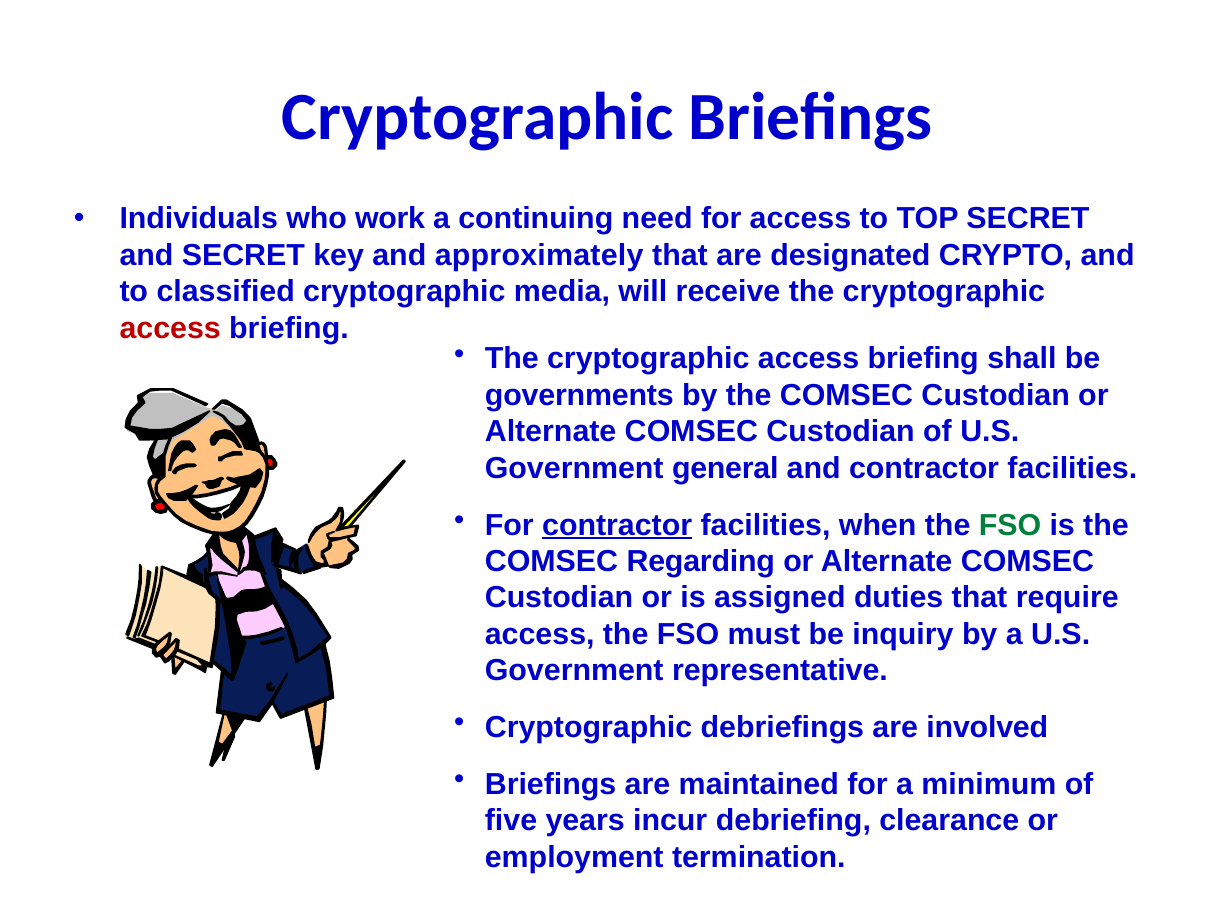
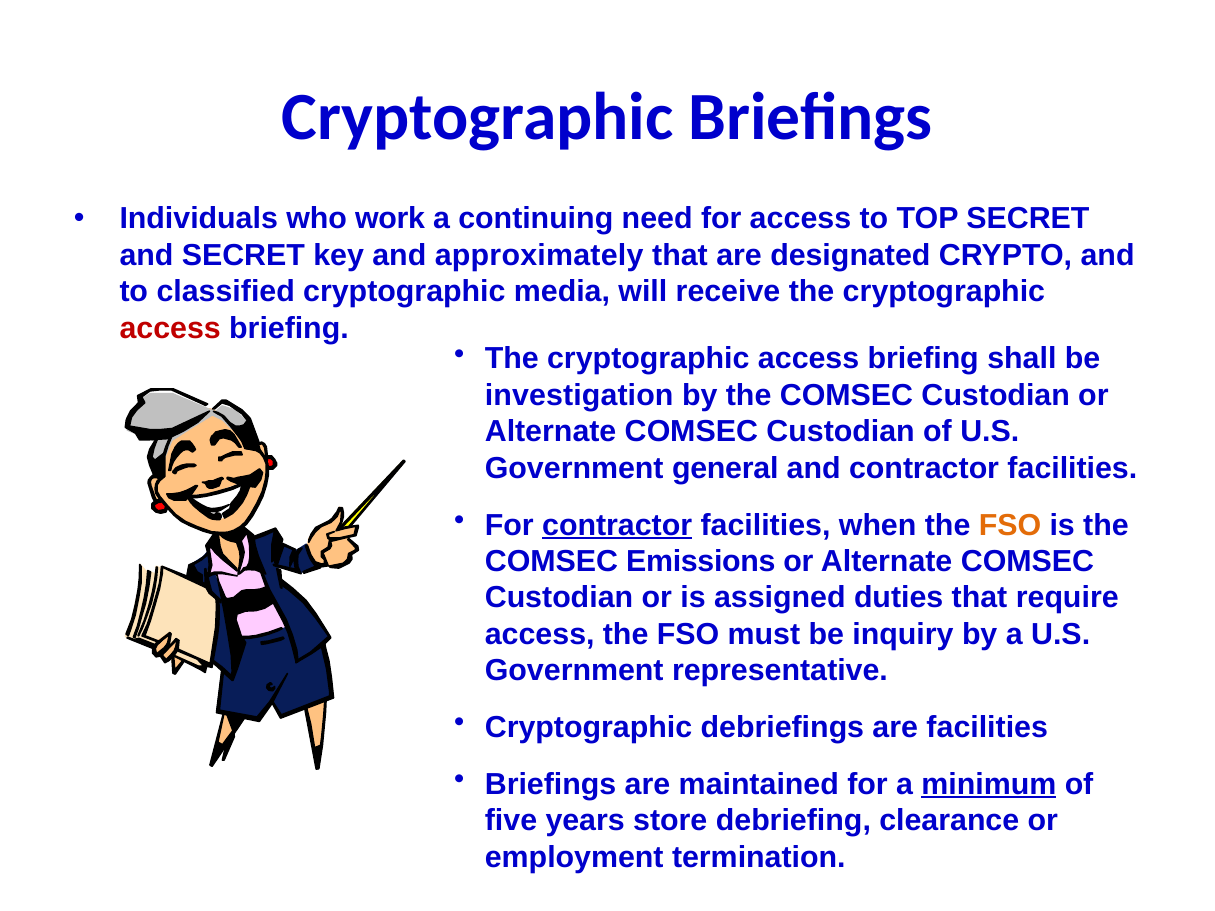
governments: governments -> investigation (579, 396)
FSO colour: green -> orange (1010, 525)
Regarding: Regarding -> Emissions (701, 562)
are involved: involved -> facilities (987, 728)
minimum underline: none -> present (989, 784)
incur: incur -> store (670, 821)
